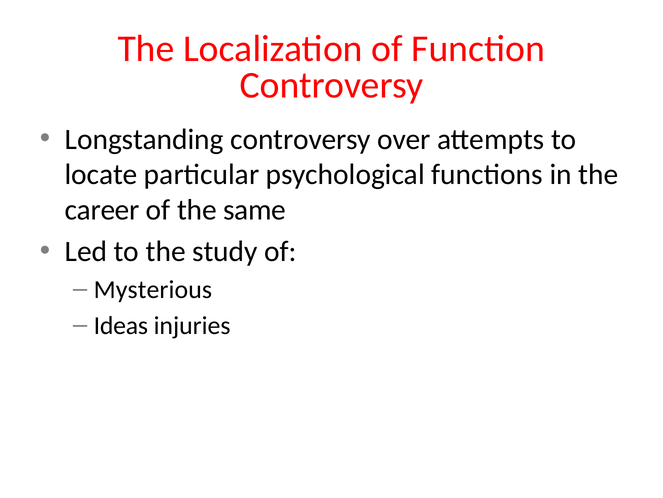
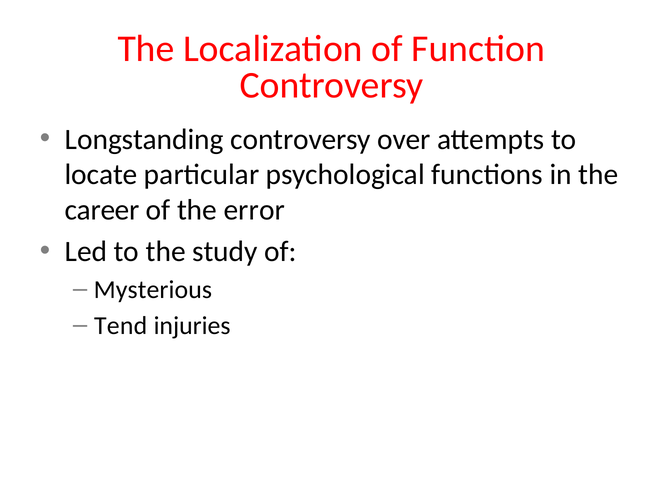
same: same -> error (254, 210)
Ideas: Ideas -> Tend (121, 325)
